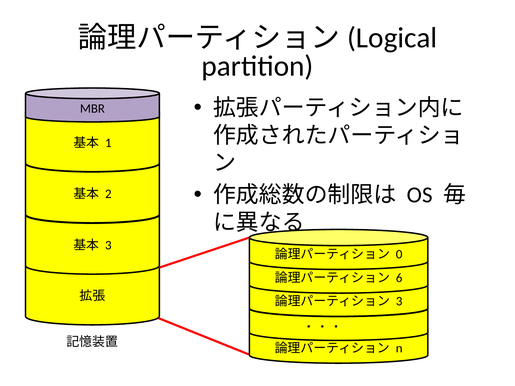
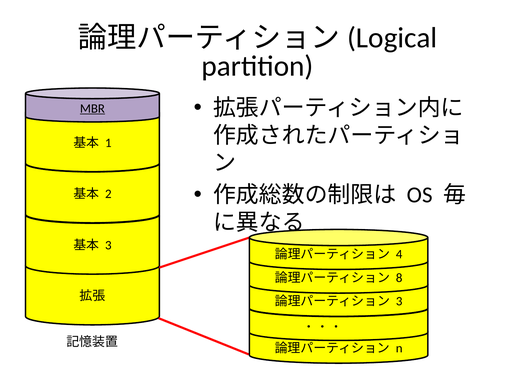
MBR underline: none -> present (92, 109)
0: 0 -> 4 (399, 255)
6: 6 -> 8 (399, 278)
